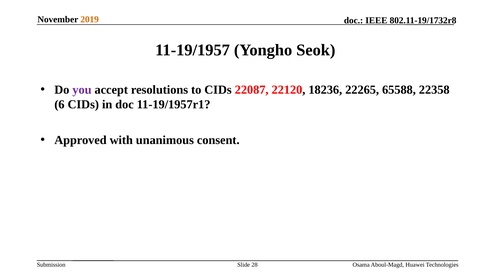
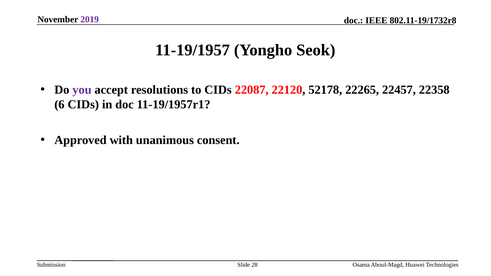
2019 colour: orange -> purple (90, 20)
18236: 18236 -> 52178 (325, 90)
65588: 65588 -> 22457 (399, 90)
